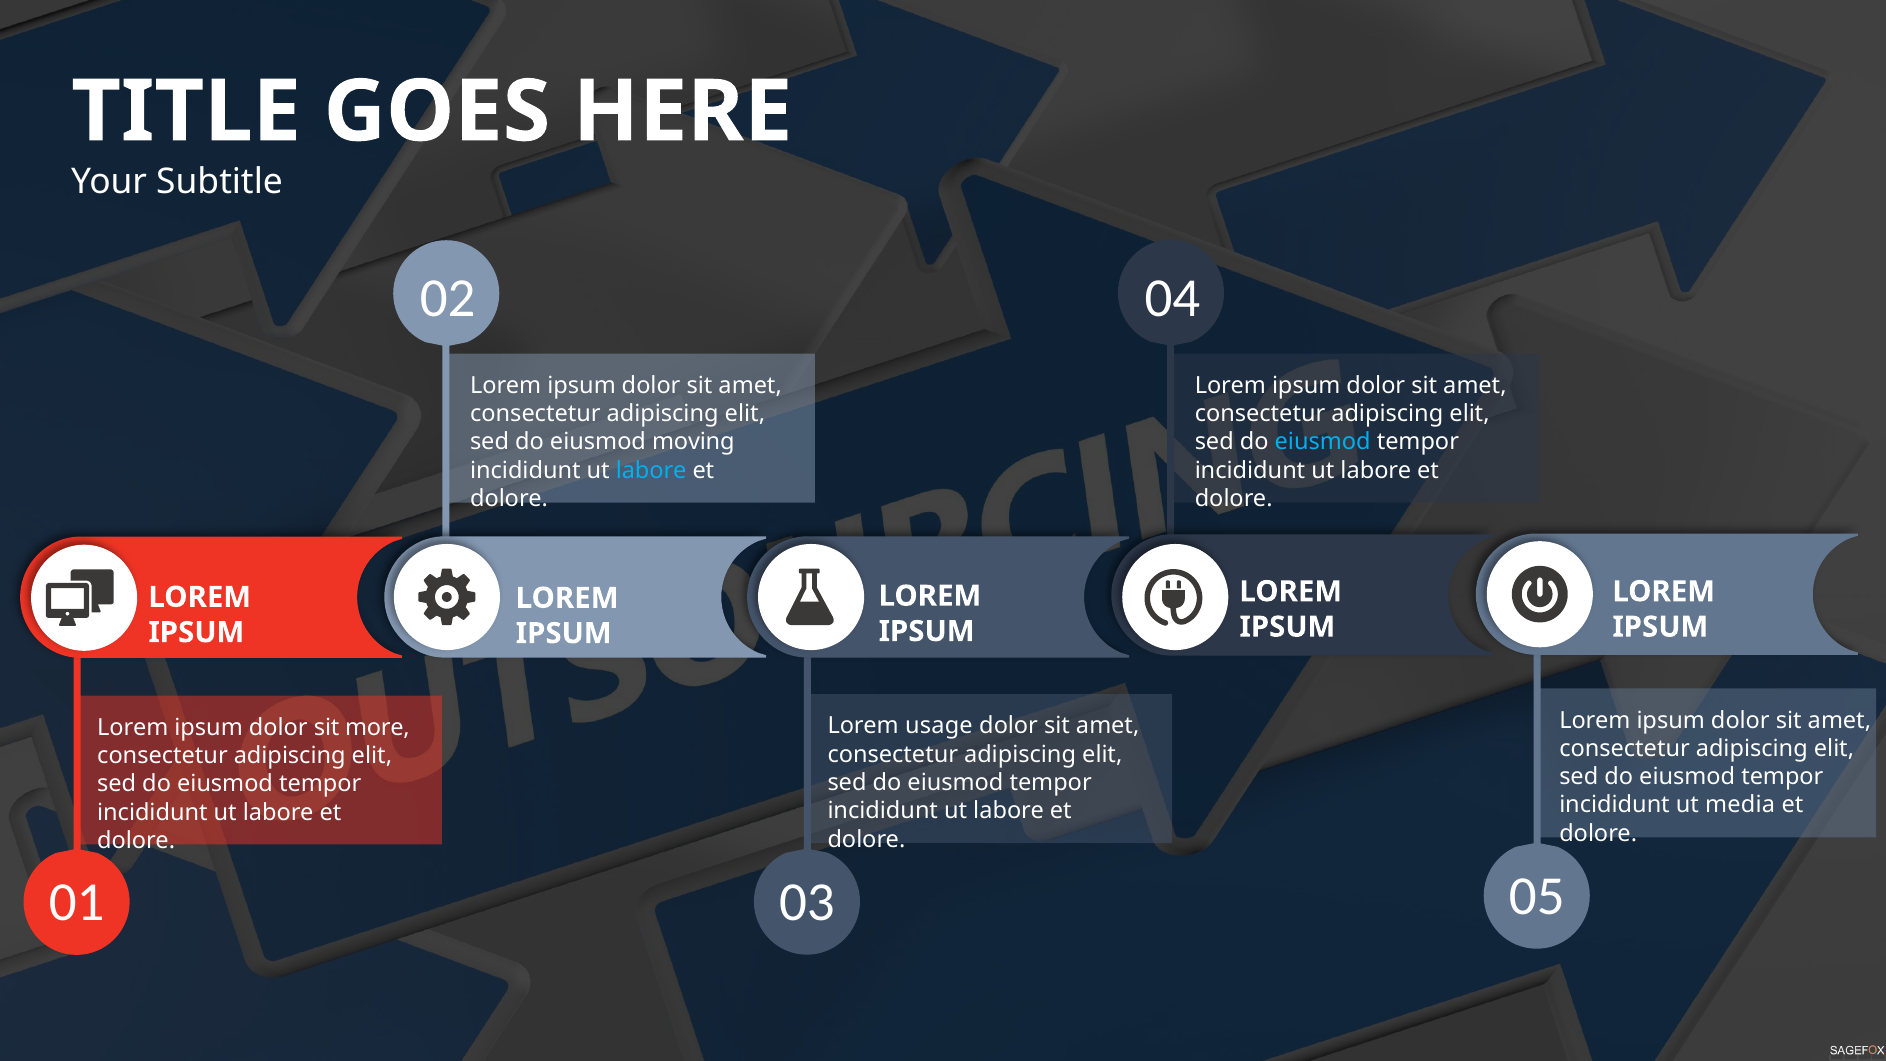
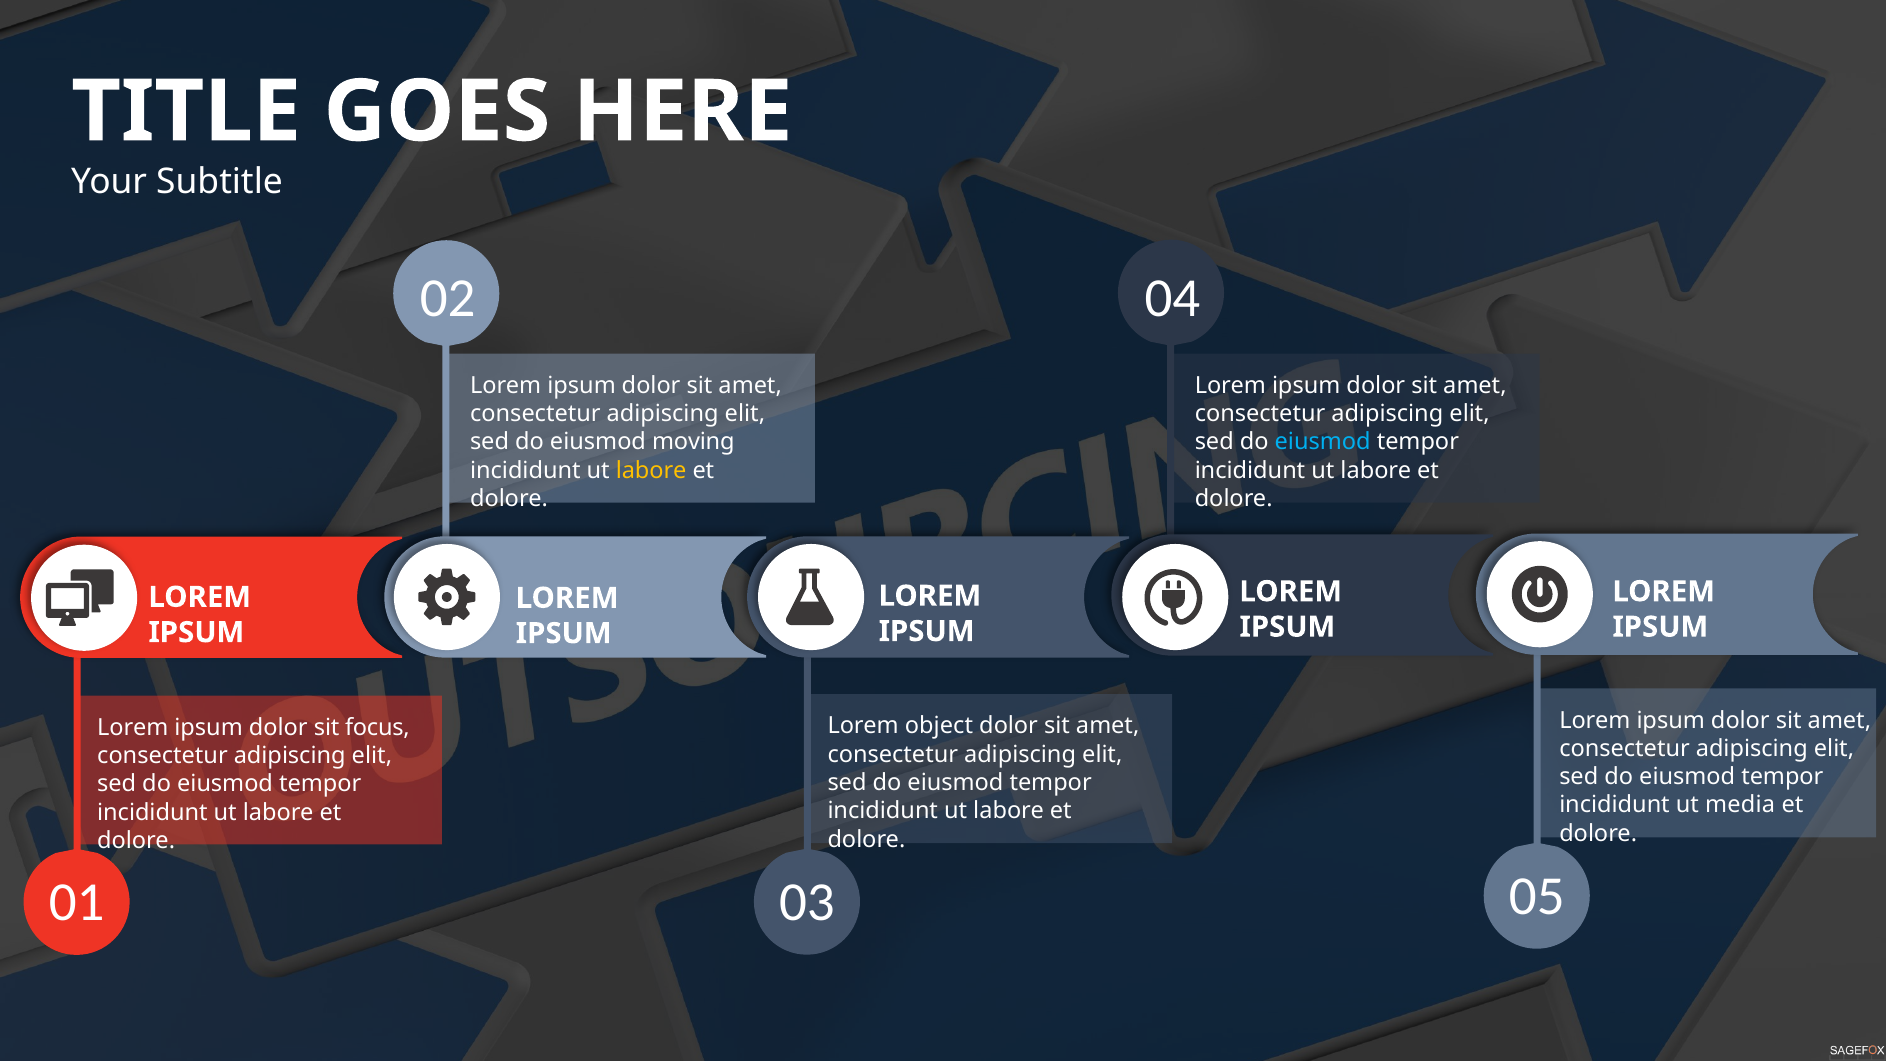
labore colour: light blue -> yellow (651, 470)
usage: usage -> object (939, 726)
more: more -> focus (377, 727)
